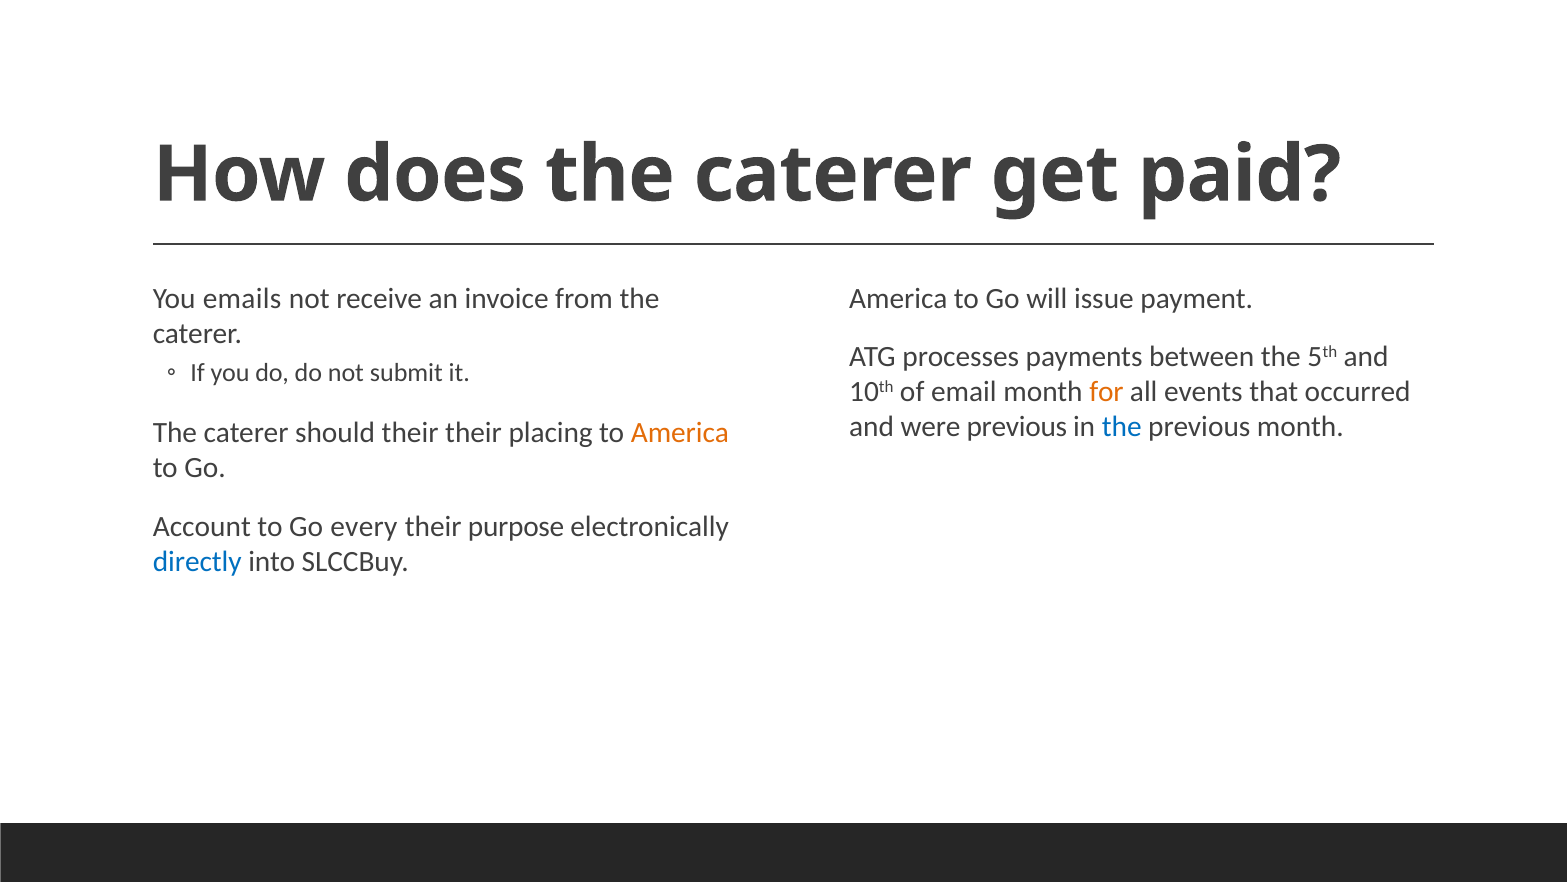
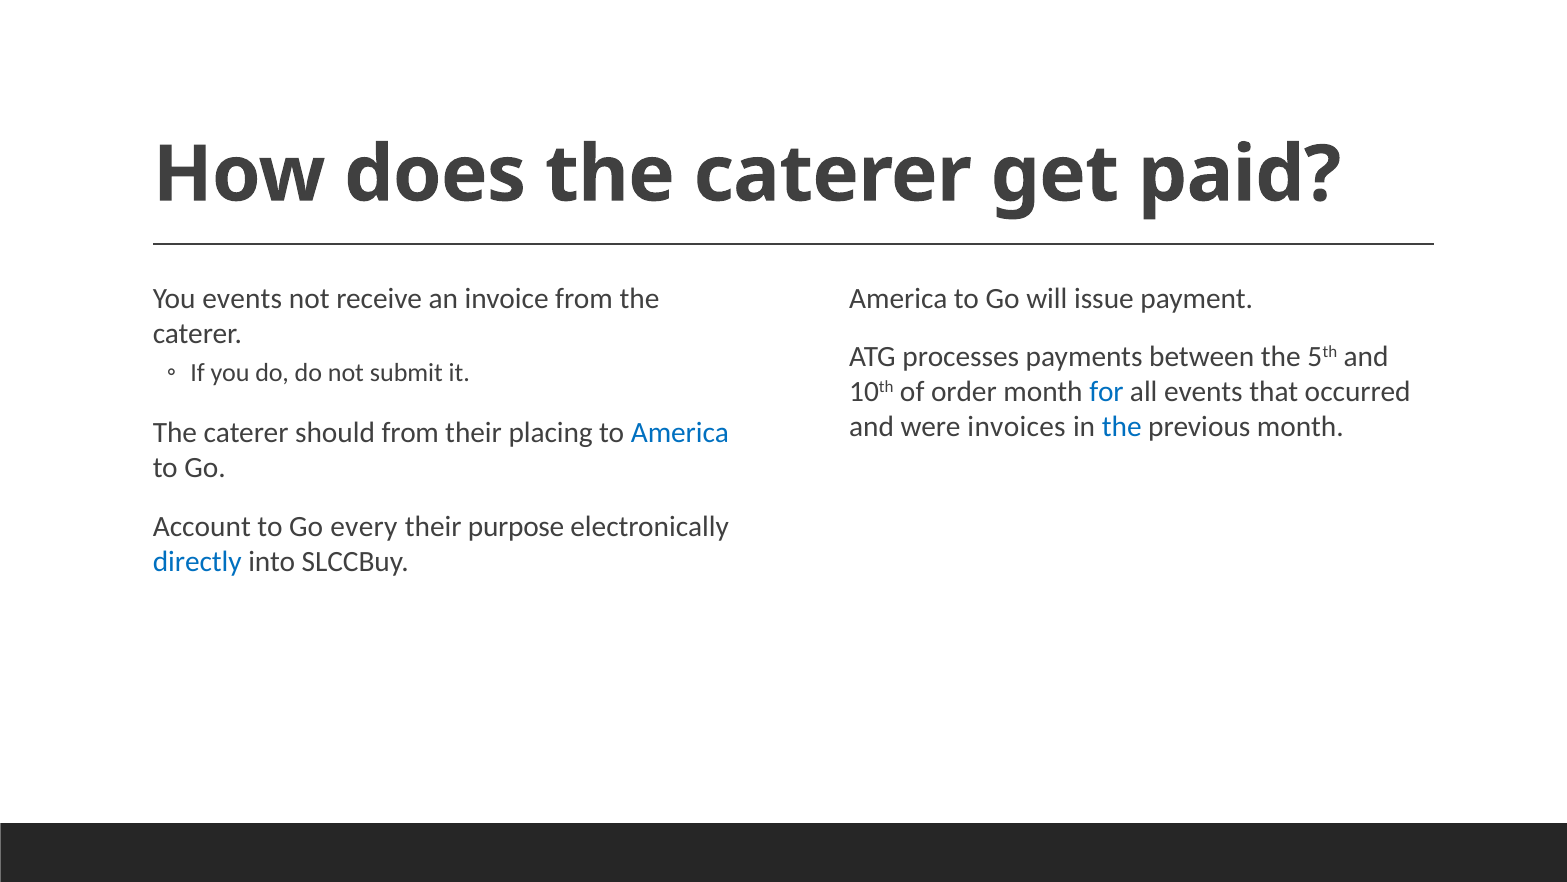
You emails: emails -> events (242, 298)
email: email -> order (964, 392)
for colour: orange -> blue (1106, 392)
were previous: previous -> invoices (1017, 427)
should their: their -> from (410, 433)
America colour: orange -> blue (680, 433)
